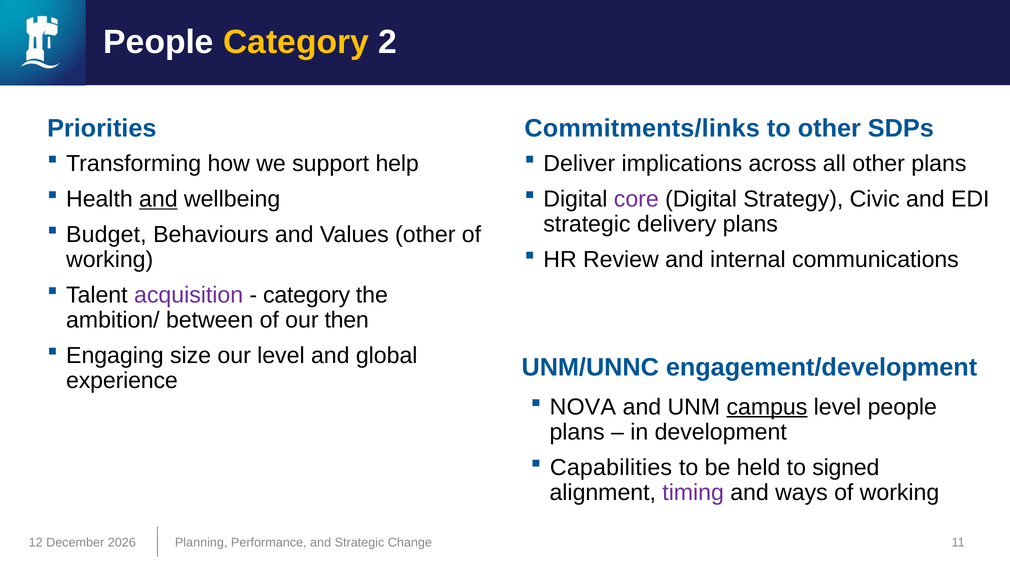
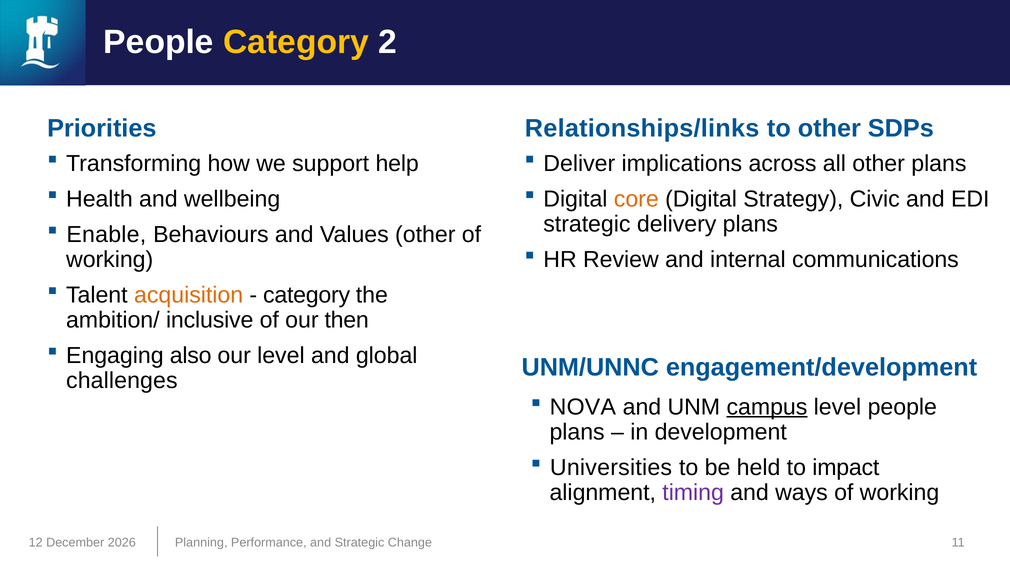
Commitments/links: Commitments/links -> Relationships/links (642, 128)
and underline: present -> none (158, 199)
core colour: purple -> orange (636, 199)
Budget: Budget -> Enable (106, 235)
acquisition colour: purple -> orange (189, 295)
between: between -> inclusive (210, 320)
size: size -> also (191, 356)
experience: experience -> challenges (122, 381)
Capabilities: Capabilities -> Universities (611, 468)
signed: signed -> impact (846, 468)
